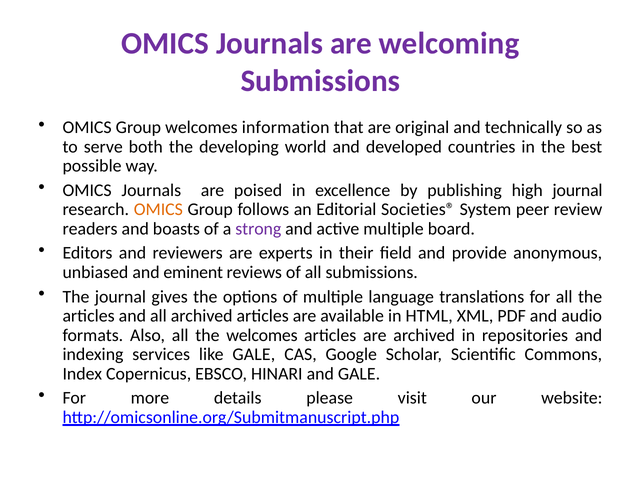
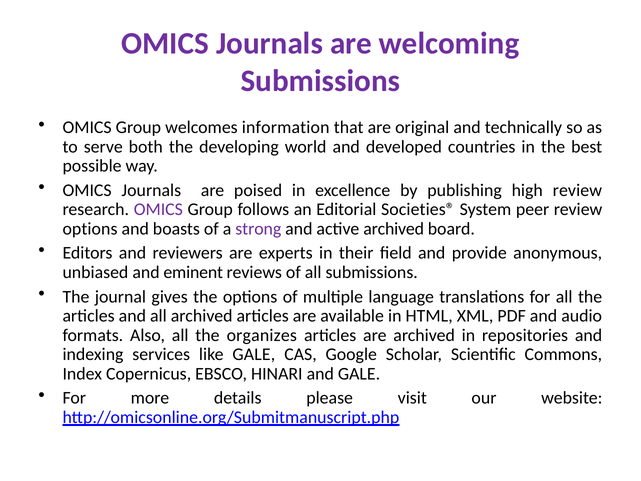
high journal: journal -> review (577, 190)
OMICS colour: orange -> purple (158, 209)
readers: readers -> options (90, 229)
active multiple: multiple -> archived (394, 229)
the welcomes: welcomes -> organizes (262, 335)
